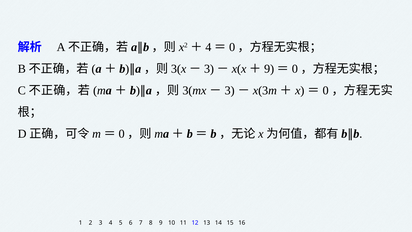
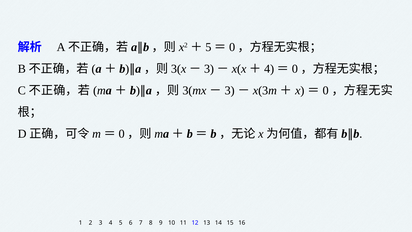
4: 4 -> 5 (208, 47)
9: 9 -> 4 (269, 69)
